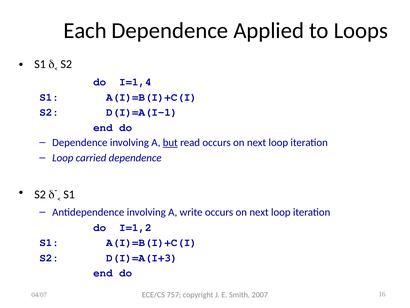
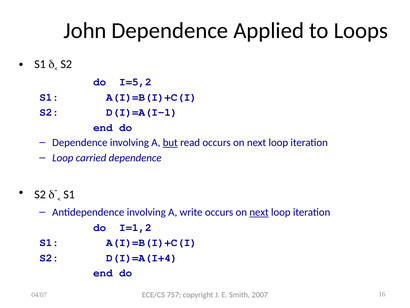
Each: Each -> John (85, 31)
I=1,4: I=1,4 -> I=5,2 (135, 82)
next underline: none -> present (259, 212)
D(I)=A(I+3: D(I)=A(I+3 -> D(I)=A(I+4 (142, 257)
